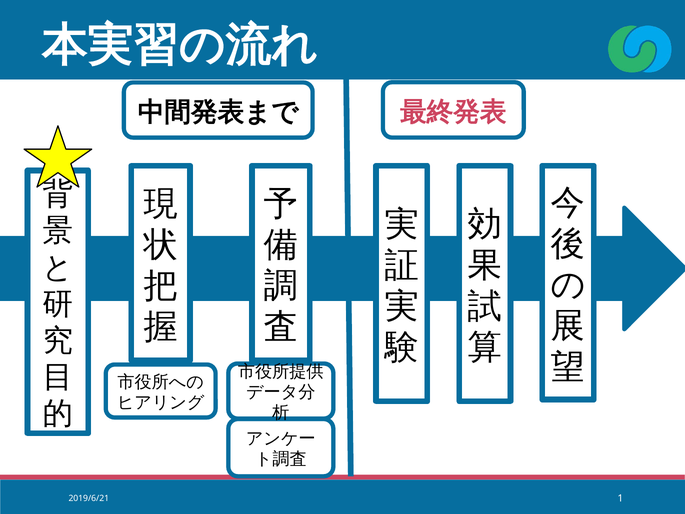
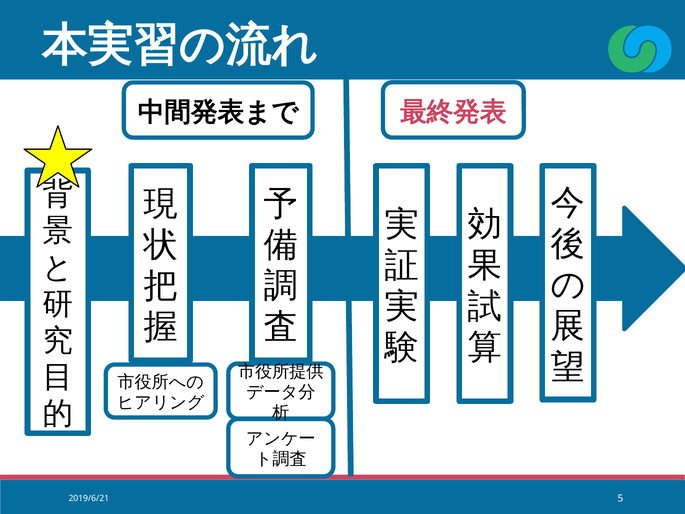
1: 1 -> 5 (620, 498)
